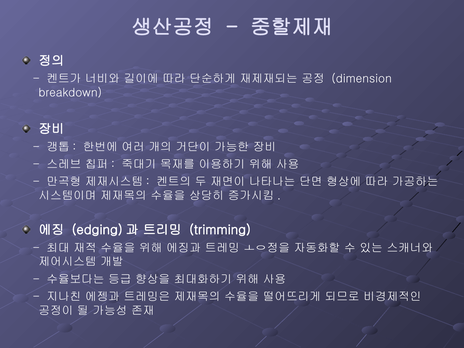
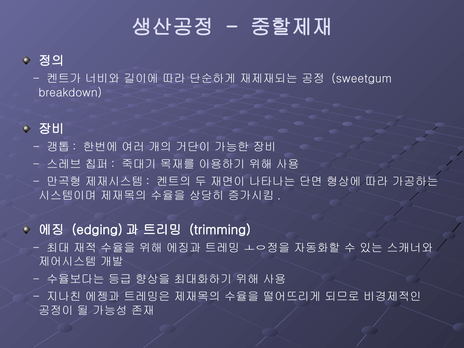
dimension: dimension -> sweetgum (362, 79)
